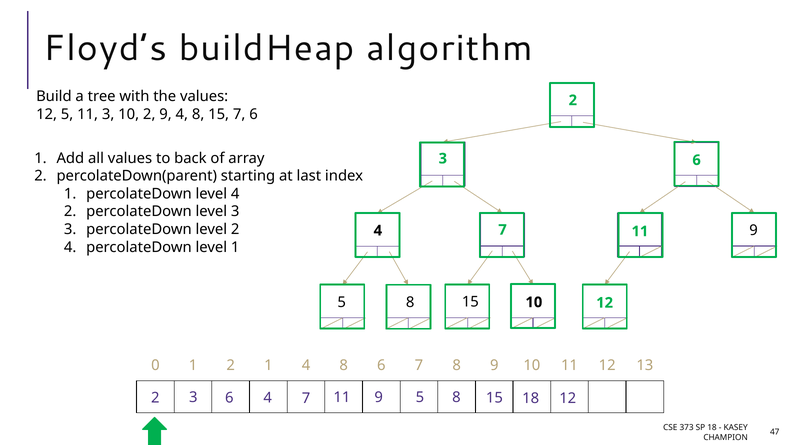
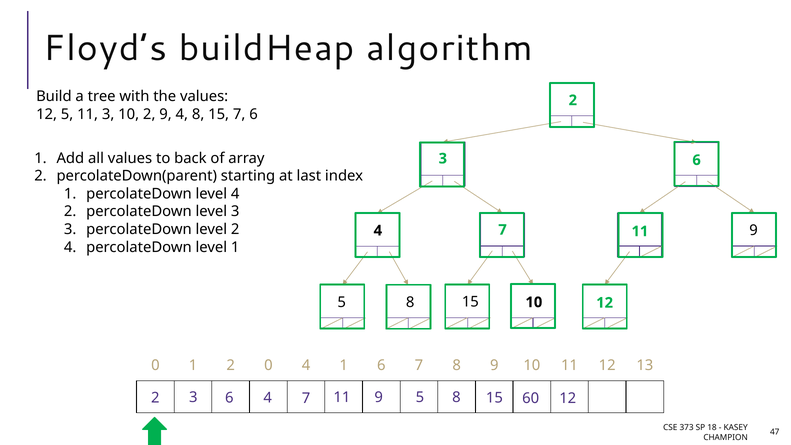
2 1: 1 -> 0 (268, 366)
8: 8 -> 1 (344, 366)
3 18: 18 -> 60 (531, 398)
